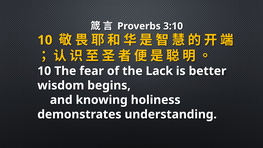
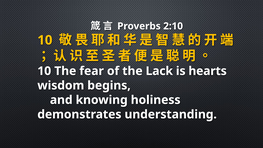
3:10: 3:10 -> 2:10 (173, 26)
better: better -> hearts (208, 71)
